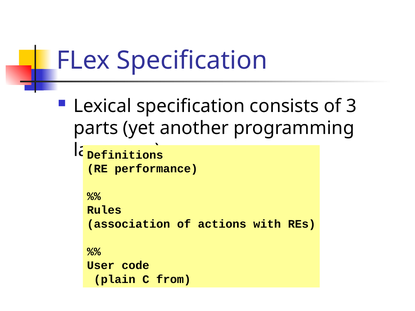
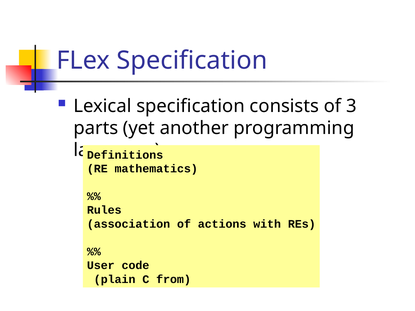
performance: performance -> mathematics (156, 169)
